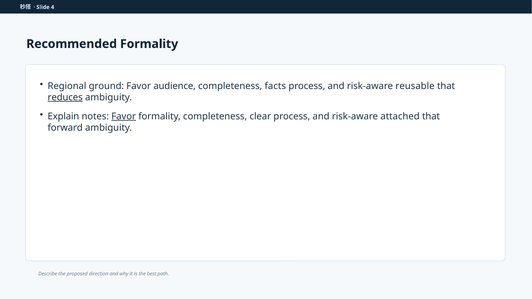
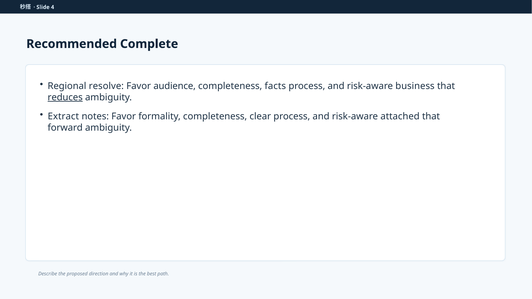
Recommended Formality: Formality -> Complete (149, 44)
ground: ground -> resolve (106, 86)
reusable: reusable -> business (415, 86)
Explain: Explain -> Extract (63, 116)
Favor underline: present -> none (124, 116)
